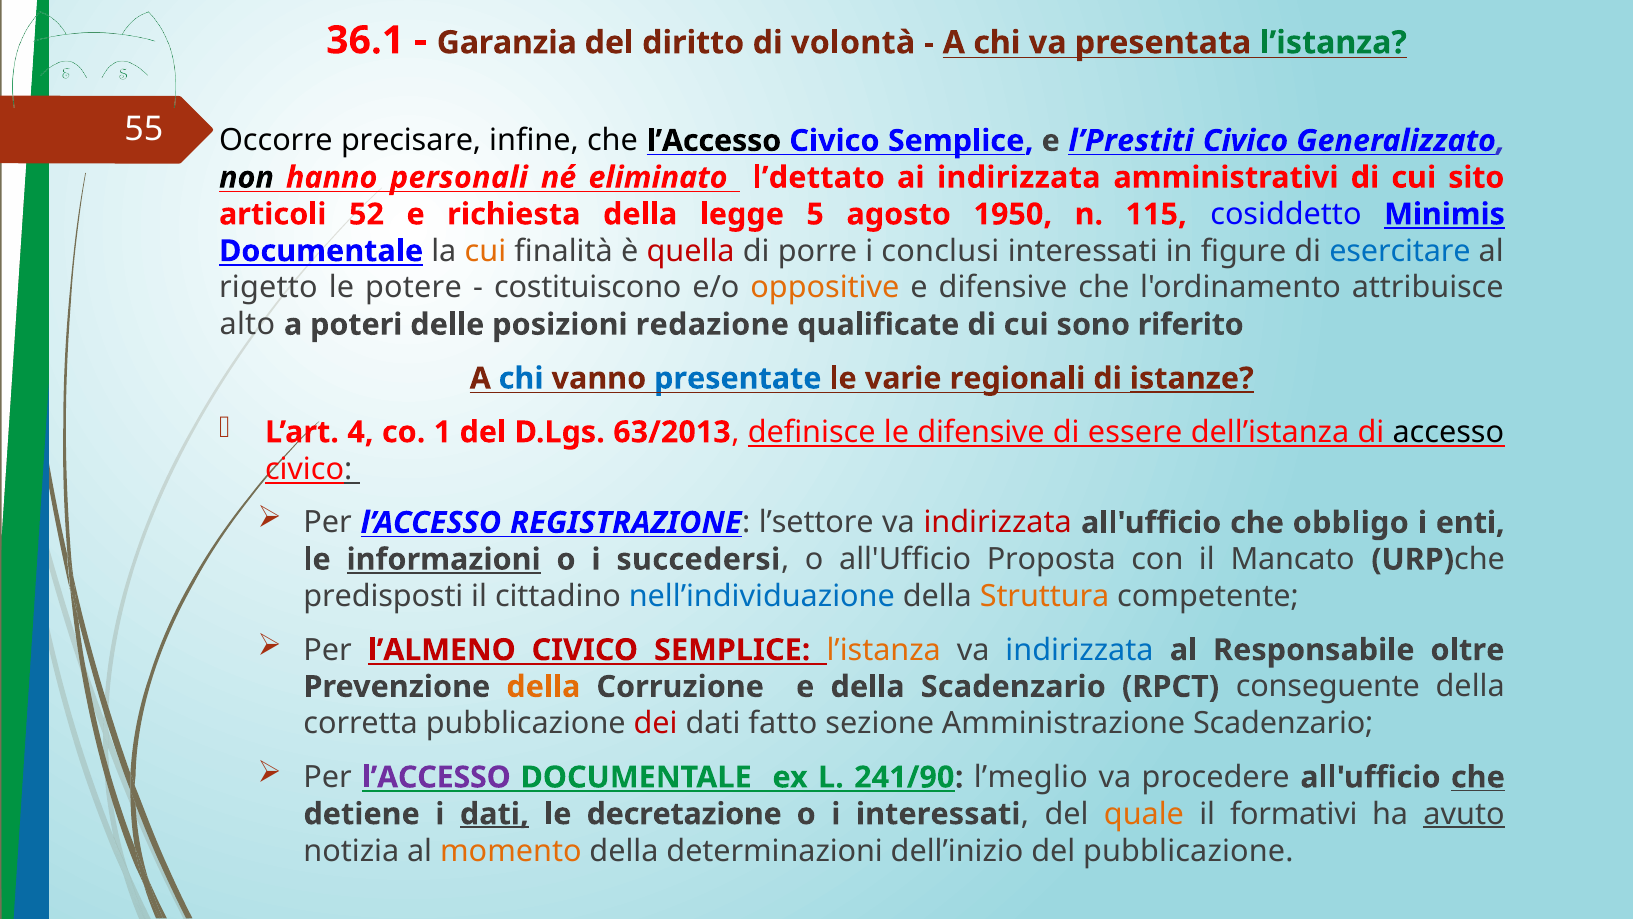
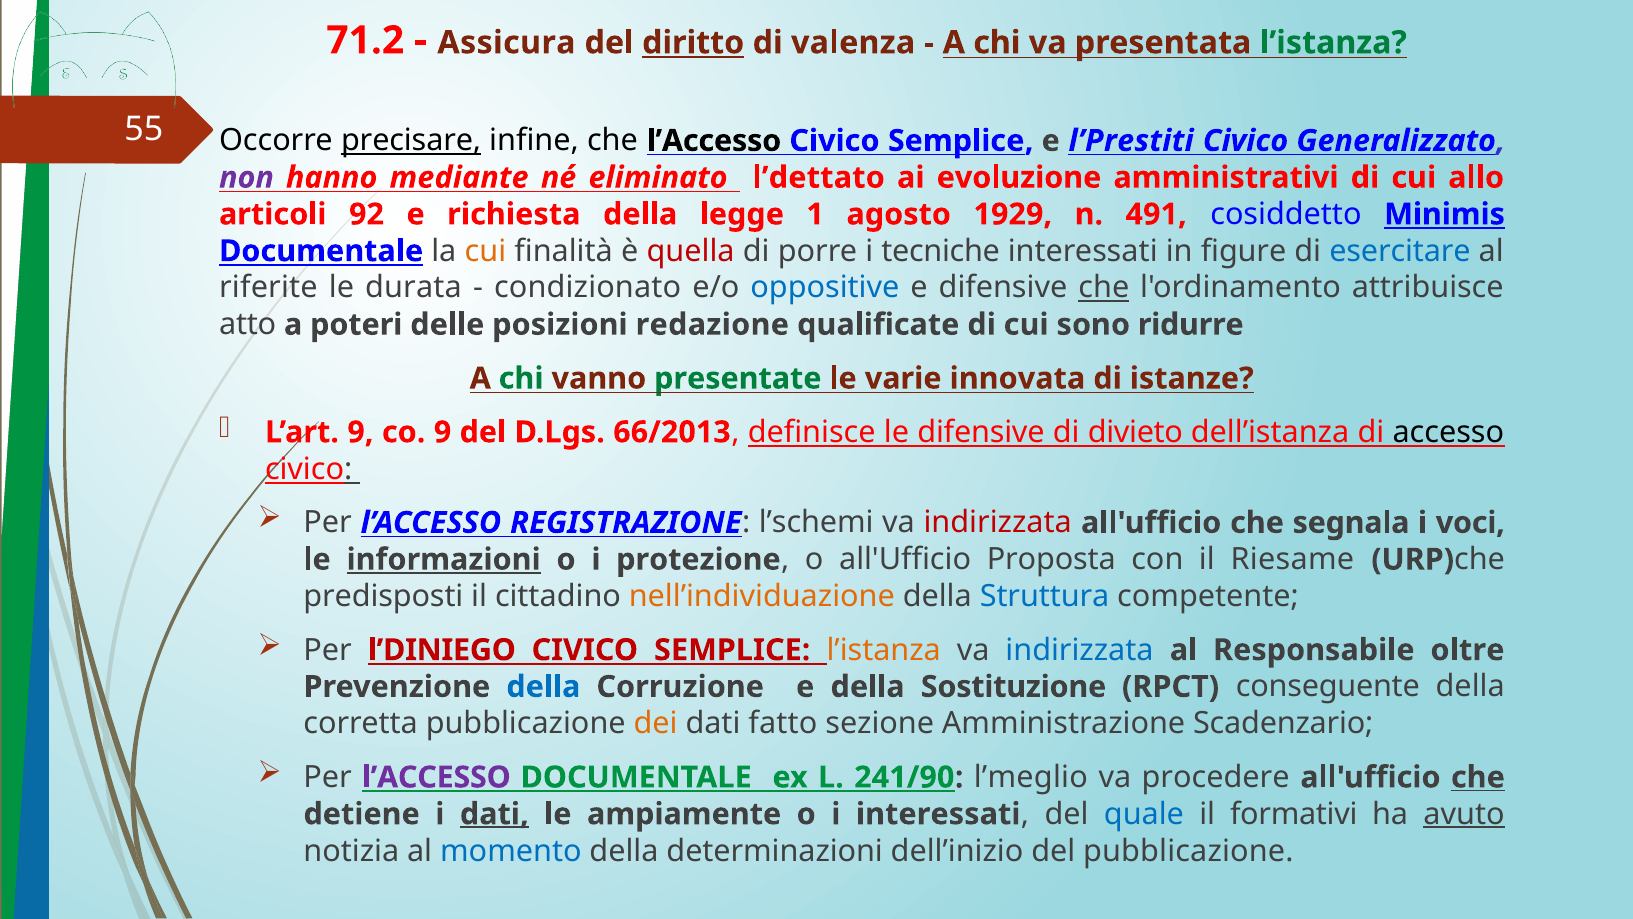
36.1: 36.1 -> 71.2 (365, 40)
Garanzia: Garanzia -> Assicura (506, 43)
diritto underline: none -> present (693, 43)
volontà: volontà -> valenza (853, 43)
precisare underline: none -> present (411, 141)
non colour: black -> purple (246, 178)
personali: personali -> mediante (459, 178)
ai indirizzata: indirizzata -> evoluzione (1019, 178)
sito: sito -> allo (1476, 178)
52: 52 -> 92 (367, 214)
5: 5 -> 1 (815, 214)
1950: 1950 -> 1929 (1013, 214)
115: 115 -> 491 (1156, 214)
conclusi: conclusi -> tecniche (941, 251)
rigetto: rigetto -> riferite (268, 288)
potere: potere -> durata (413, 288)
costituiscono: costituiscono -> condizionato (588, 288)
oppositive colour: orange -> blue (825, 288)
che underline: none -> present (1104, 288)
alto: alto -> atto (248, 324)
riferito: riferito -> ridurre (1191, 324)
chi colour: blue -> green (521, 378)
presentate colour: blue -> green (738, 378)
regionali: regionali -> innovata (1017, 378)
istanze underline: present -> none (1192, 378)
L’art 4: 4 -> 9 (360, 432)
co 1: 1 -> 9 (443, 432)
63/2013: 63/2013 -> 66/2013 (672, 432)
essere: essere -> divieto (1135, 432)
l’settore: l’settore -> l’schemi (816, 523)
obbligo: obbligo -> segnala (1351, 523)
enti: enti -> voci (1470, 523)
succedersi: succedersi -> protezione (698, 559)
Mancato: Mancato -> Riesame (1292, 559)
nell’individuazione colour: blue -> orange (762, 596)
Struttura colour: orange -> blue (1045, 596)
l’ALMENO: l’ALMENO -> l’DINIEGO (442, 650)
della colour: orange -> blue (543, 687)
della Scadenzario: Scadenzario -> Sostituzione (1014, 687)
dei colour: red -> orange (656, 723)
decretazione: decretazione -> ampiamente (684, 814)
quale colour: orange -> blue (1144, 814)
momento colour: orange -> blue (511, 850)
